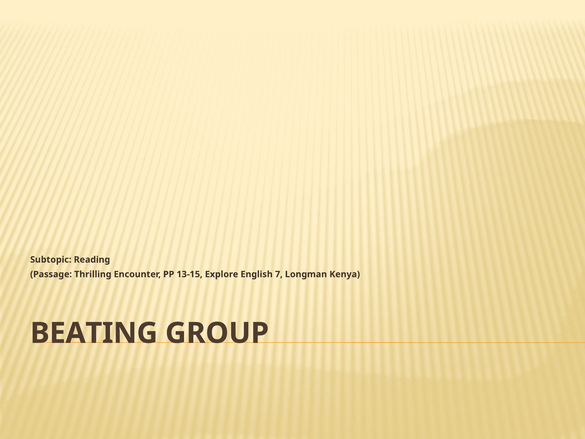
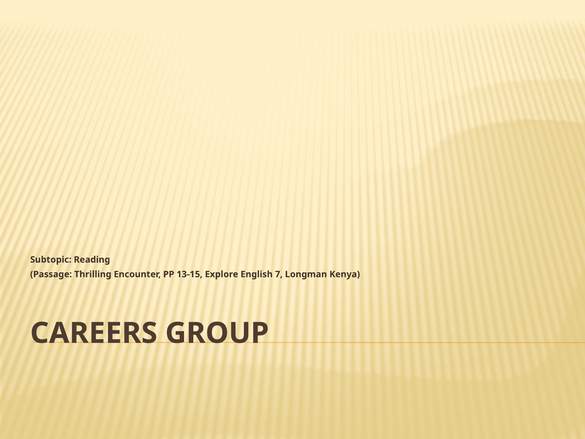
BEATING: BEATING -> CAREERS (94, 333)
